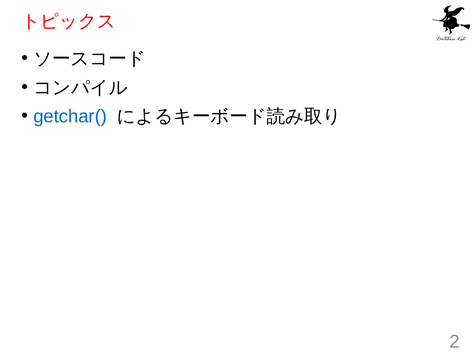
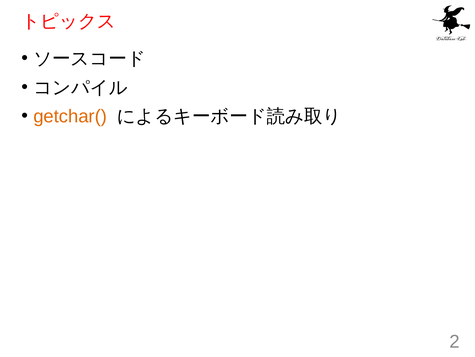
getchar( colour: blue -> orange (70, 116)
